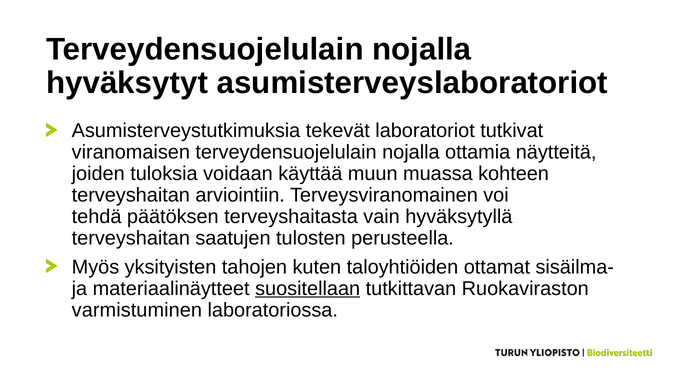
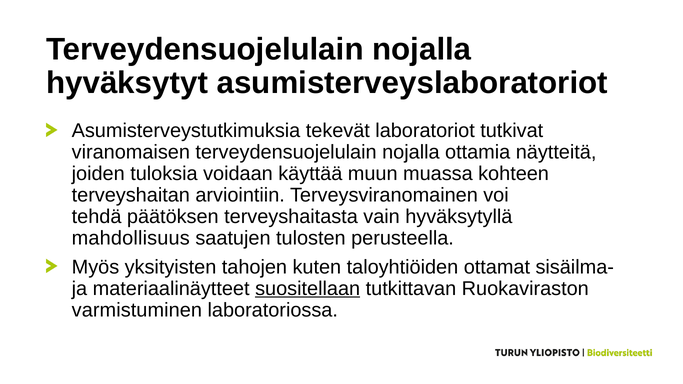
terveyshaitan: terveyshaitan -> mahdollisuus (131, 238)
